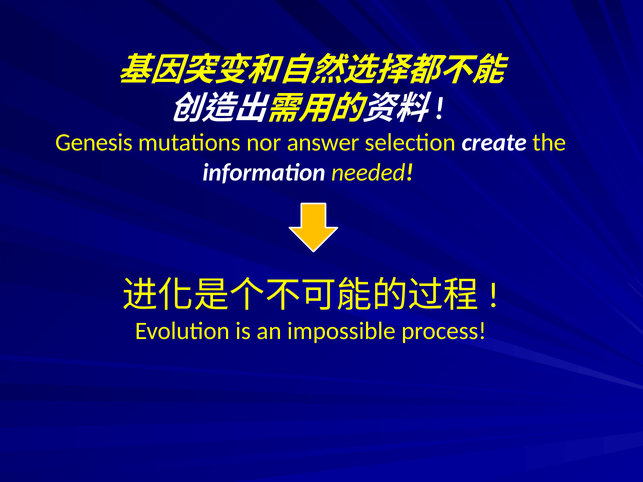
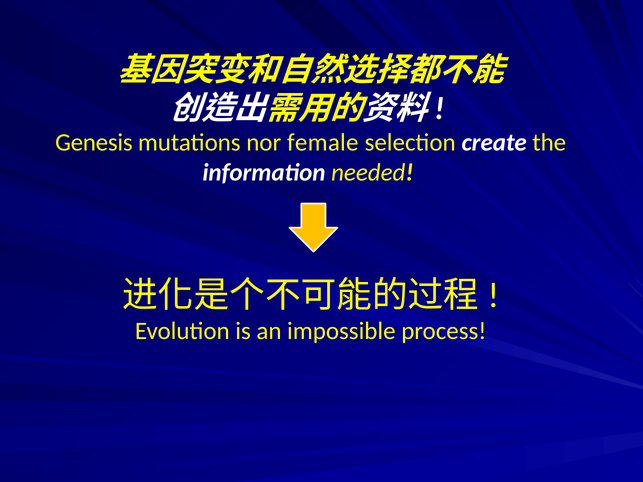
answer: answer -> female (323, 143)
